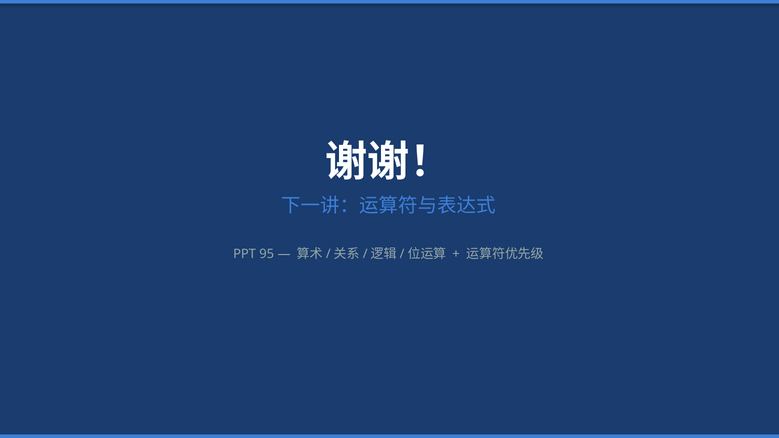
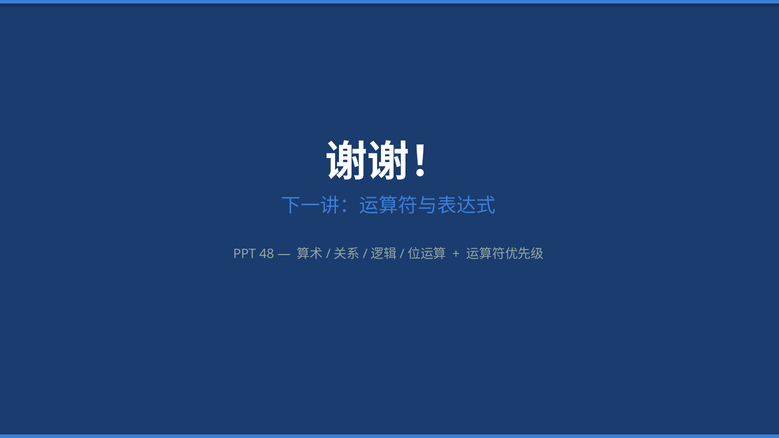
95: 95 -> 48 (267, 254)
